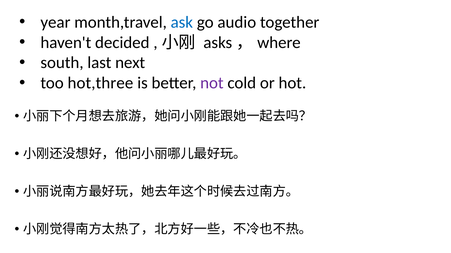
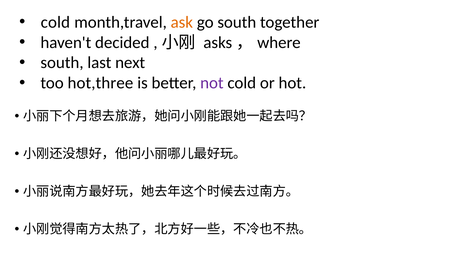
year: year -> cold (55, 22)
ask colour: blue -> orange (182, 22)
go audio: audio -> south (237, 22)
